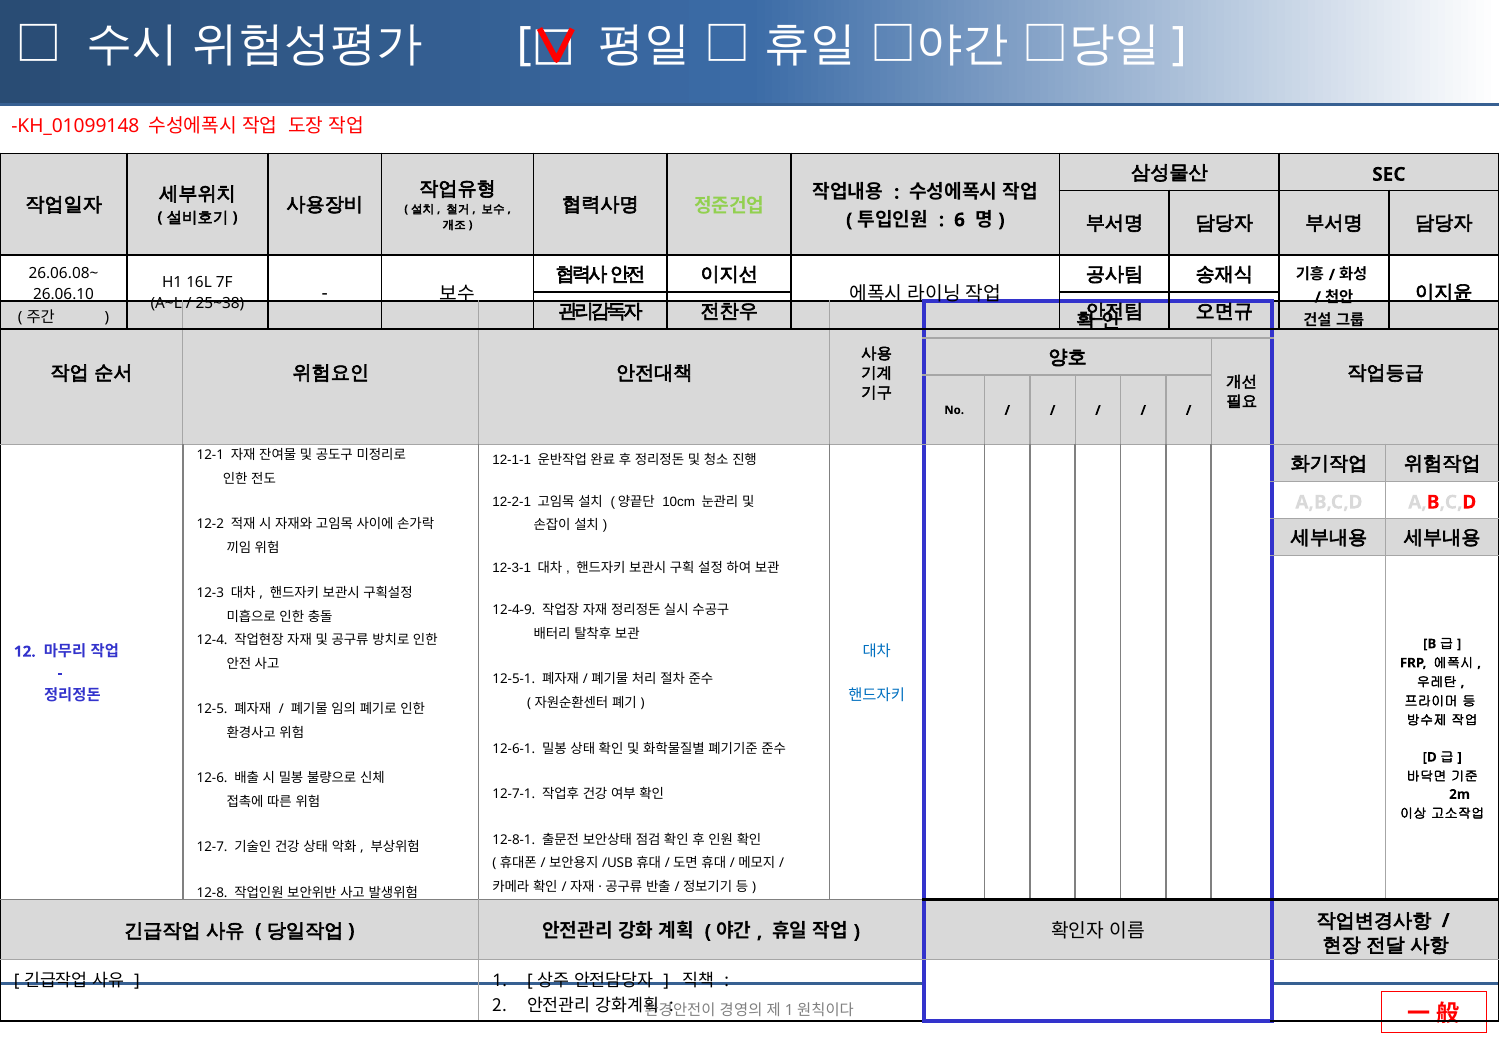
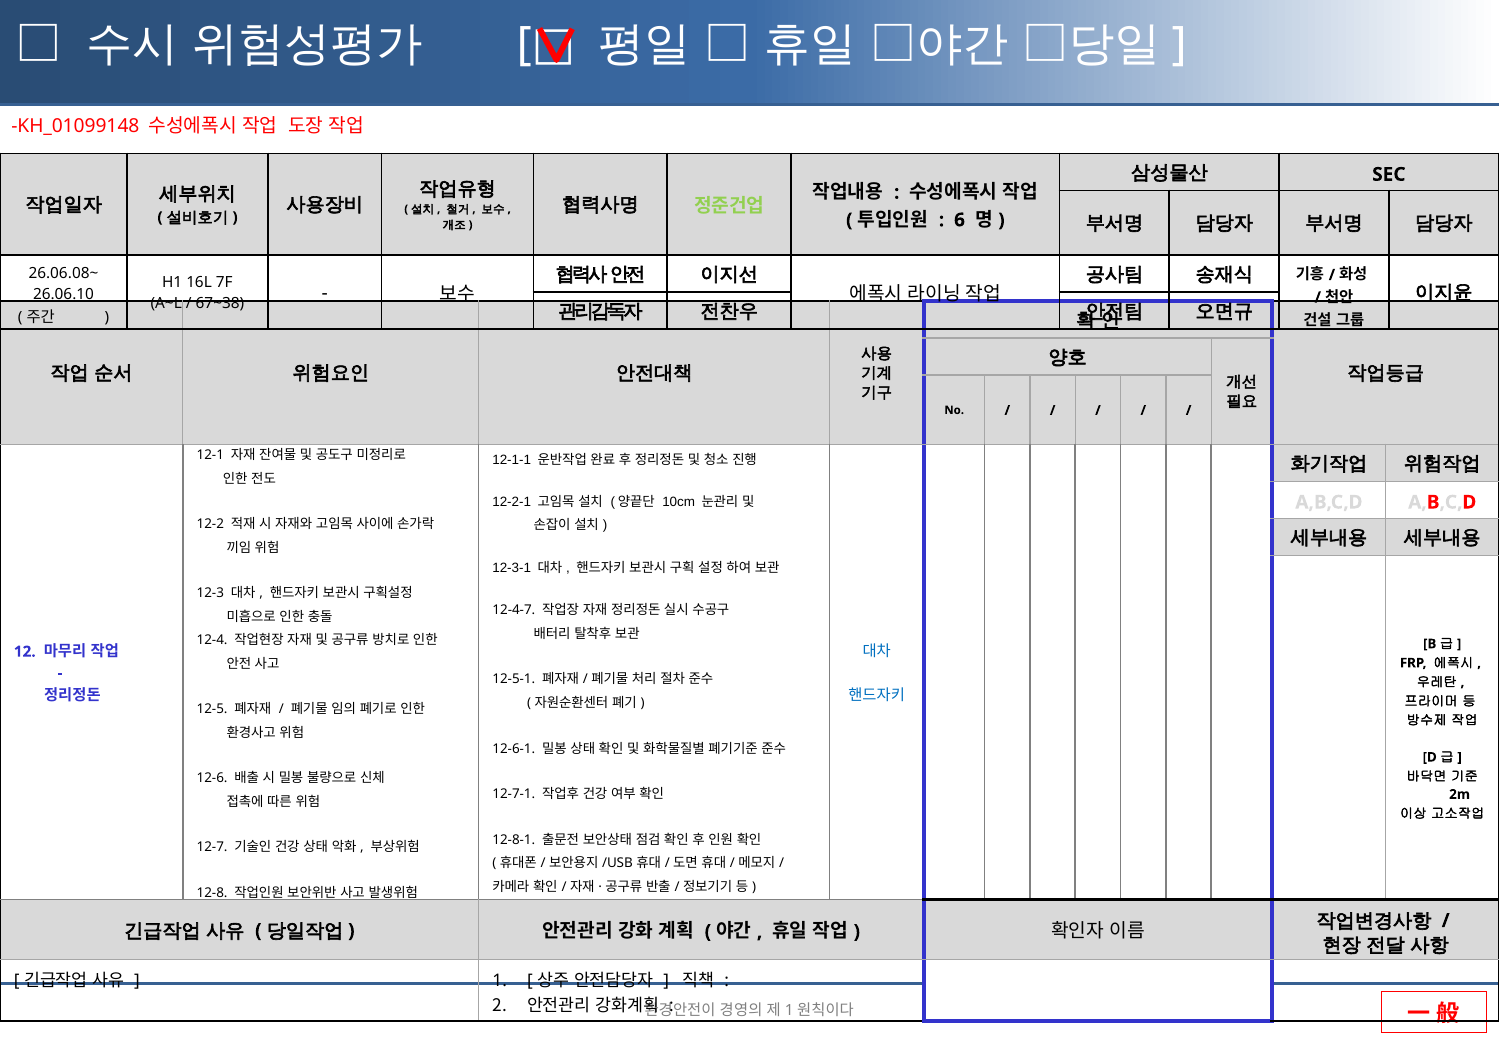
25~38: 25~38 -> 67~38 (220, 304)
12-4-9: 12-4-9 -> 12-4-7 (514, 610)
